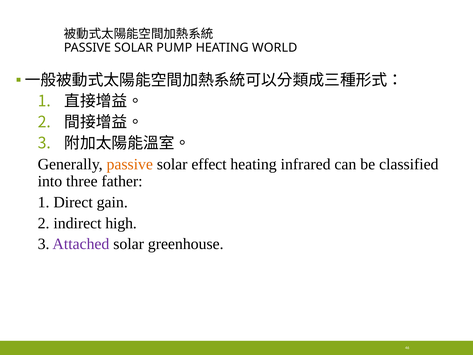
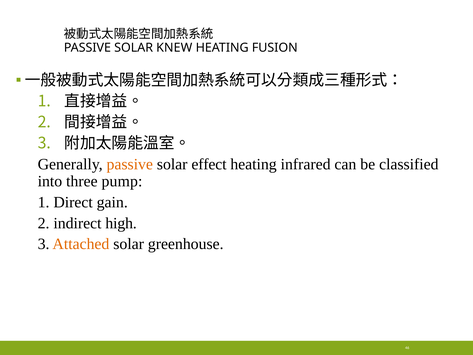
PUMP: PUMP -> KNEW (174, 48)
WORLD: WORLD -> FUSION (275, 48)
father: father -> pump (122, 181)
Attached colour: purple -> orange (81, 244)
